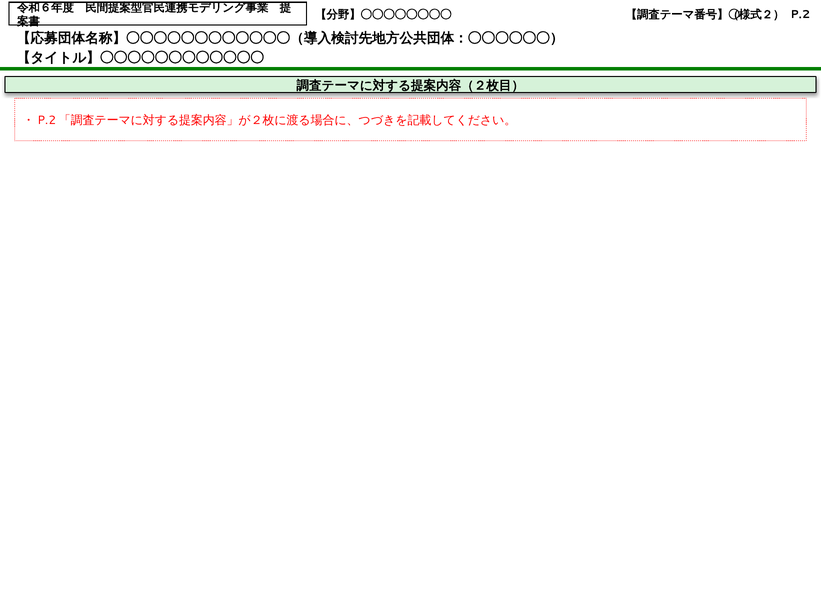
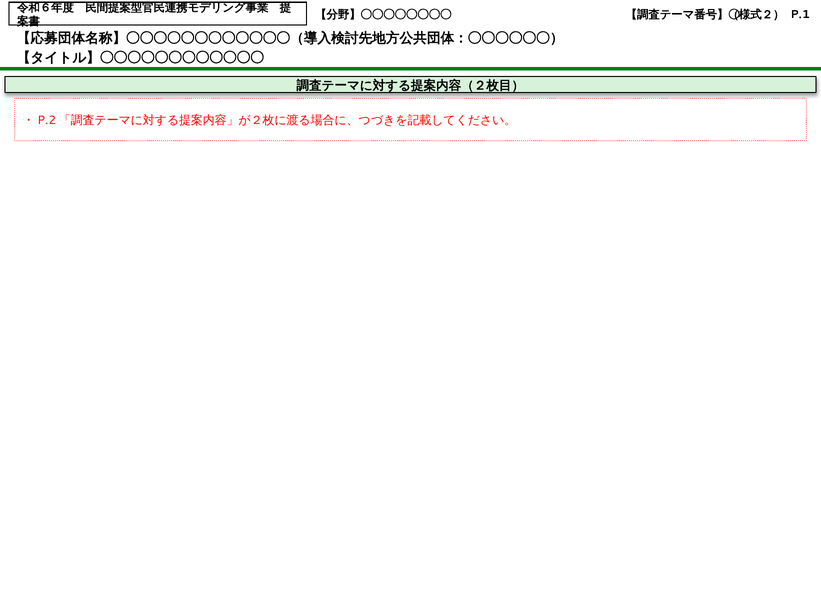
P.2: P.2 -> P.1 (800, 14)
